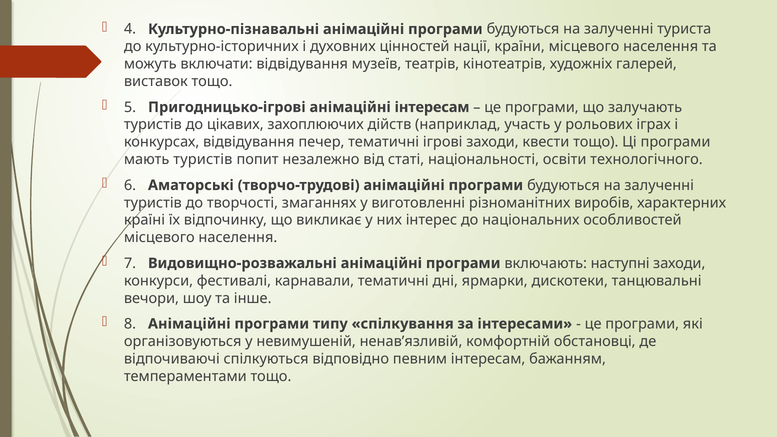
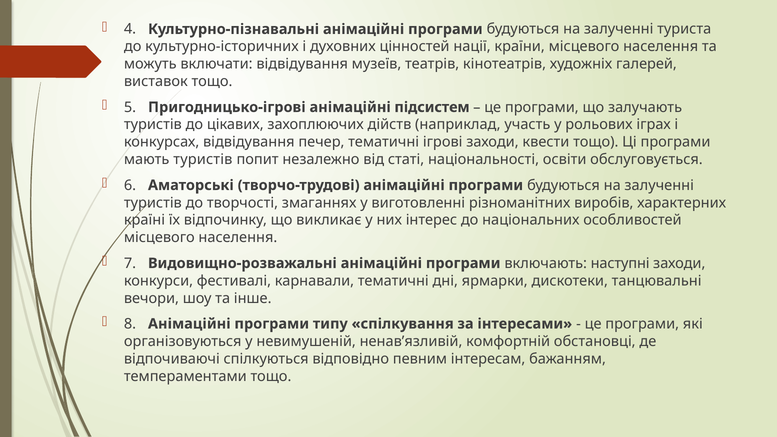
анімаційні інтересам: інтересам -> підсистем (432, 107)
технологічного: технологічного -> обслуговується (646, 160)
